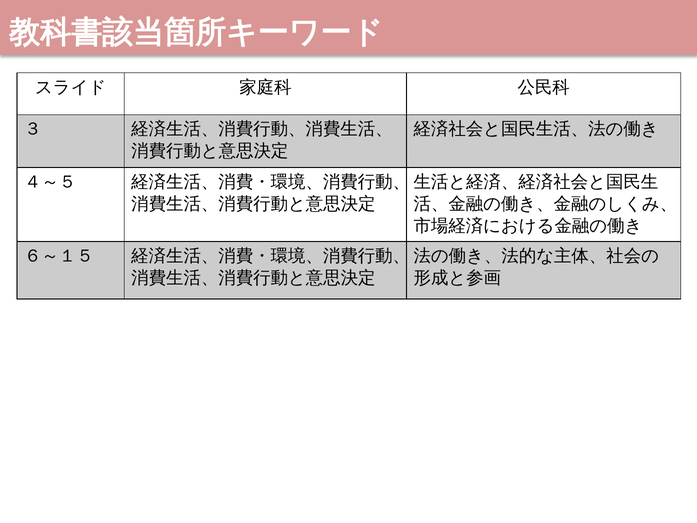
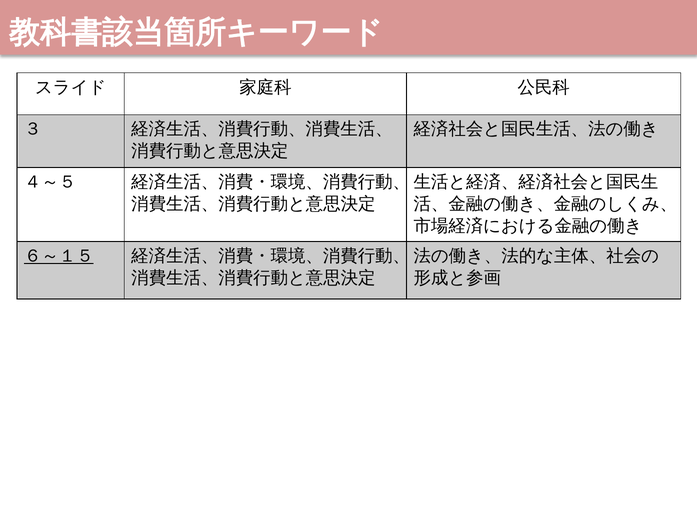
６～１５ underline: none -> present (59, 256)
